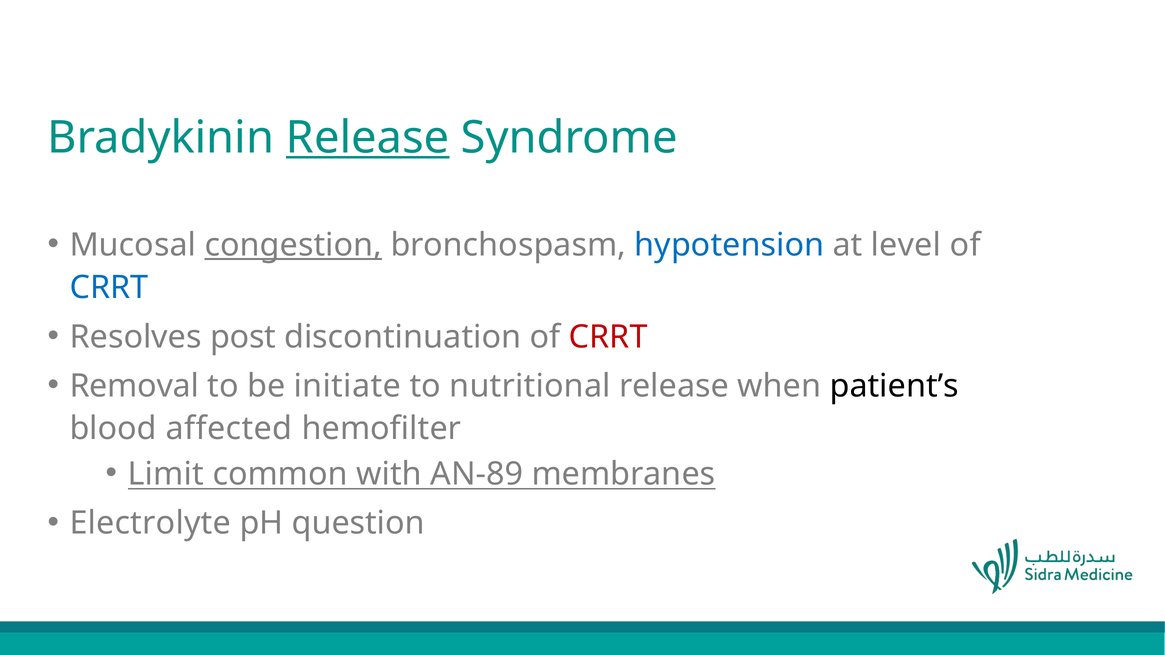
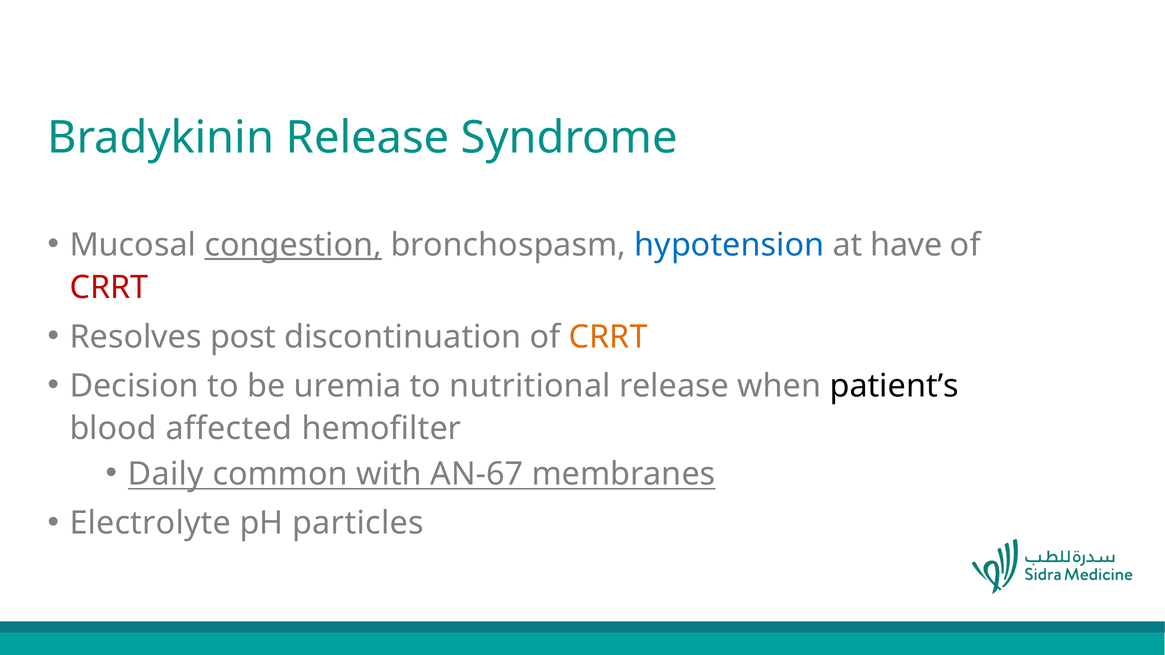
Release underline: present -> none (368, 138)
level: level -> have (906, 245)
CRRT colour: blue -> red (109, 288)
CRRT colour: red -> orange (608, 337)
Removal: Removal -> Decision (134, 386)
initiate: initiate -> uremia (348, 386)
Limit: Limit -> Daily (166, 474)
AN-89: AN-89 -> AN-67 (477, 474)
question: question -> particles (358, 523)
